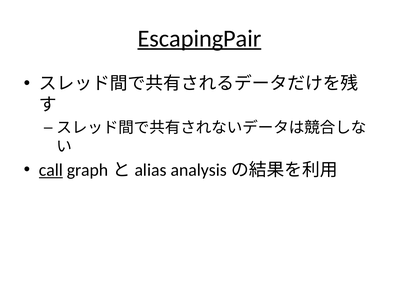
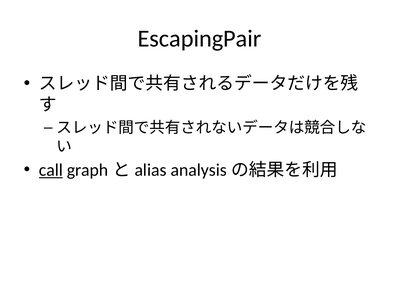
EscapingPair underline: present -> none (199, 39)
